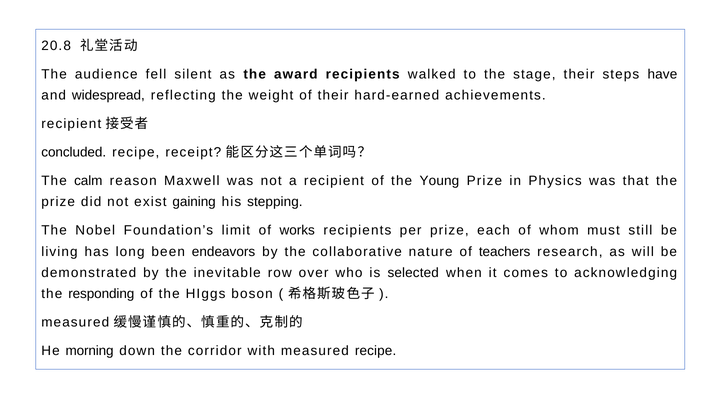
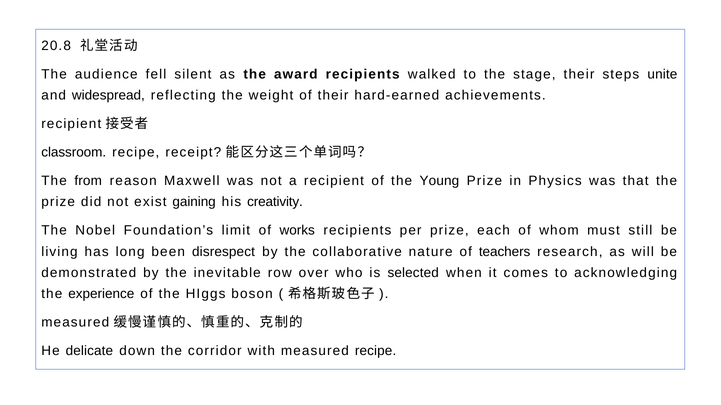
have: have -> unite (662, 74)
concluded: concluded -> classroom (74, 153)
calm: calm -> from (88, 181)
stepping: stepping -> creativity (275, 202)
endeavors: endeavors -> disrespect (223, 252)
responding: responding -> experience (101, 294)
morning: morning -> delicate (89, 351)
